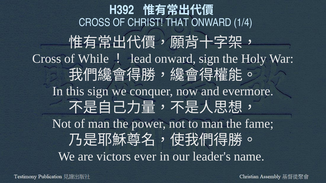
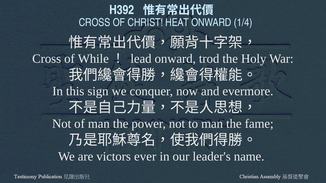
THAT: THAT -> HEAT (177, 23)
onward sign: sign -> trod (209, 59)
